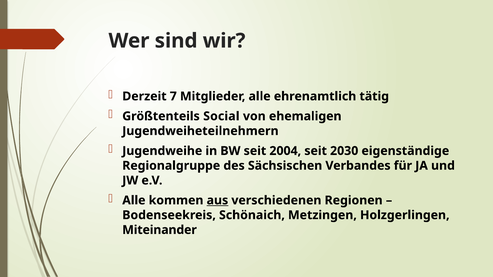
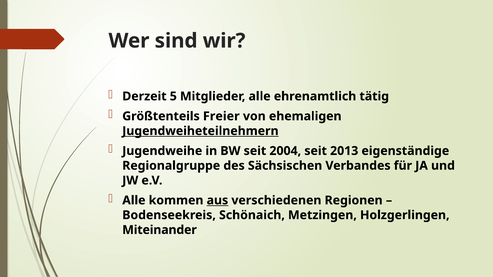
7: 7 -> 5 (173, 96)
Social: Social -> Freier (221, 116)
Jugendweiheteilnehmern underline: none -> present (200, 131)
2030: 2030 -> 2013 (344, 151)
